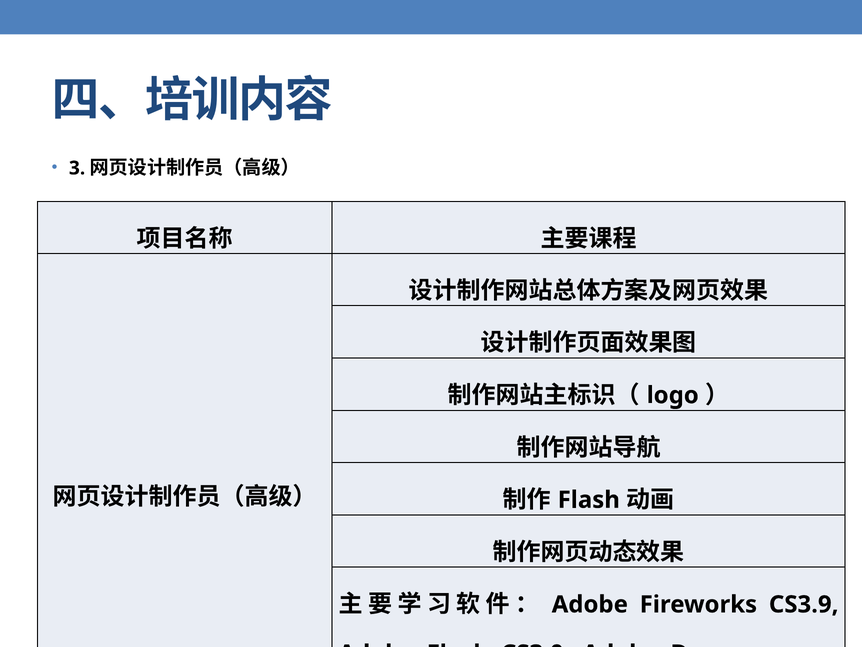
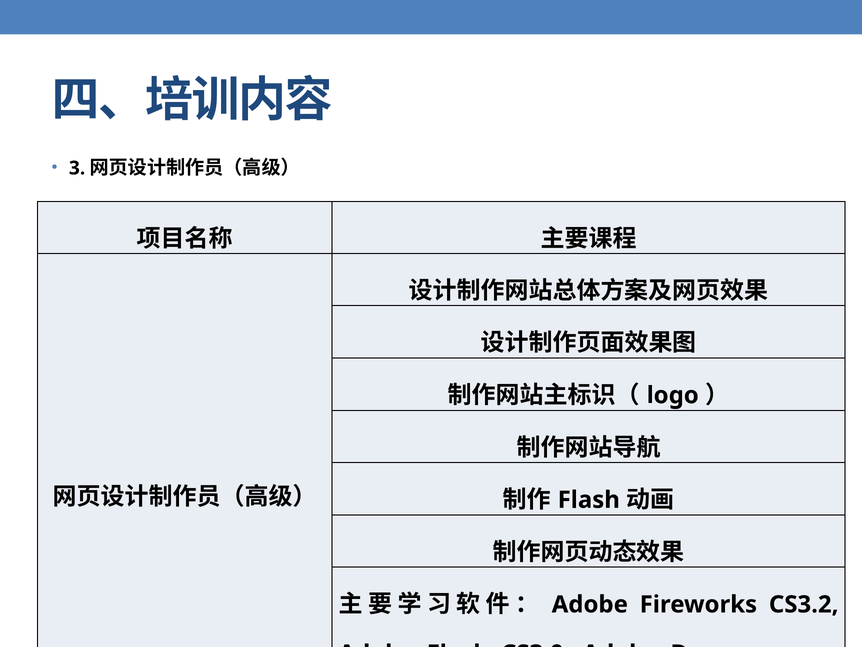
CS3.9: CS3.9 -> CS3.2 (804, 604)
